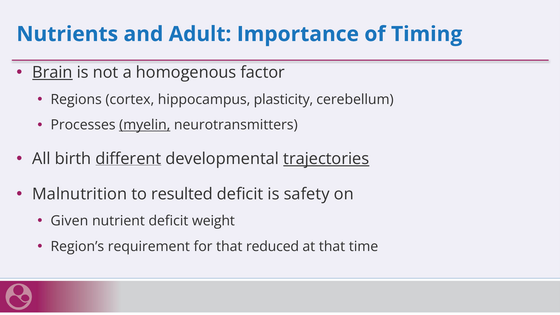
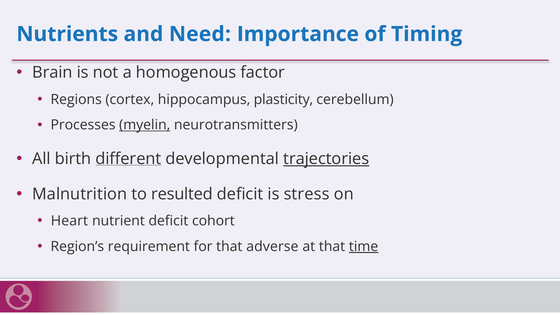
Adult: Adult -> Need (200, 34)
Brain underline: present -> none (52, 72)
safety: safety -> stress (307, 194)
Given: Given -> Heart (69, 221)
weight: weight -> cohort (213, 221)
reduced: reduced -> adverse (272, 247)
time underline: none -> present (364, 247)
